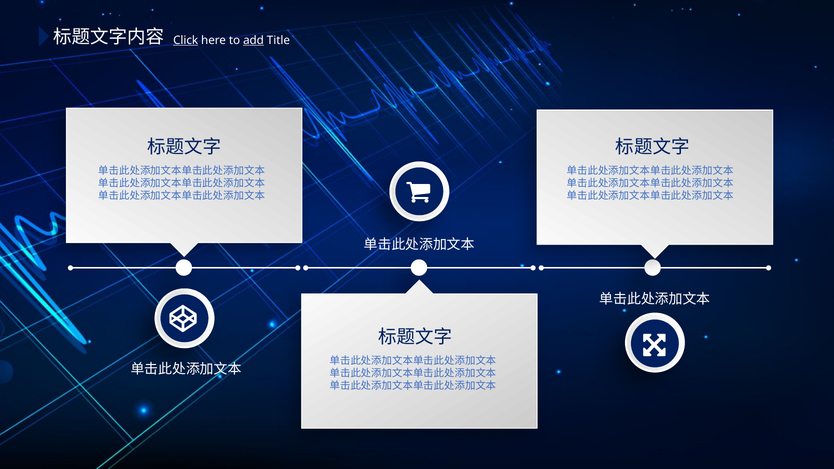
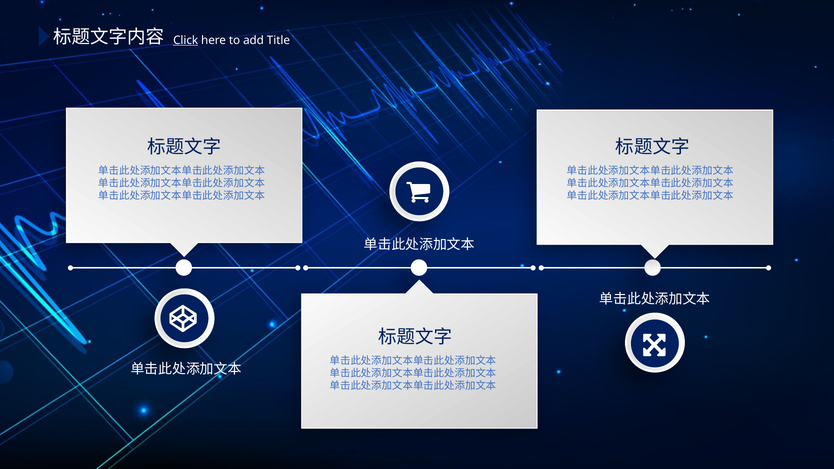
add underline: present -> none (254, 40)
